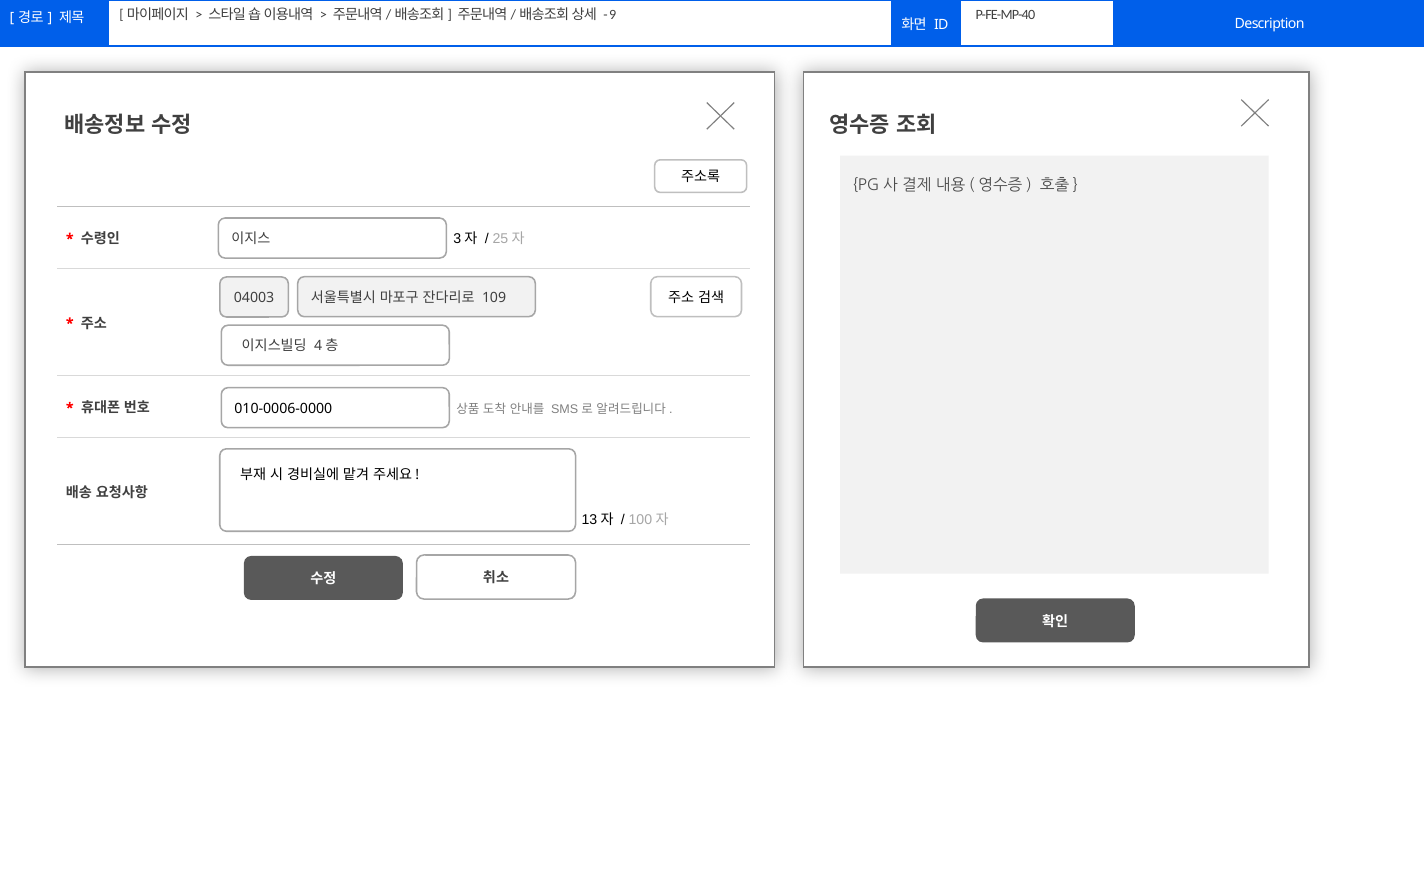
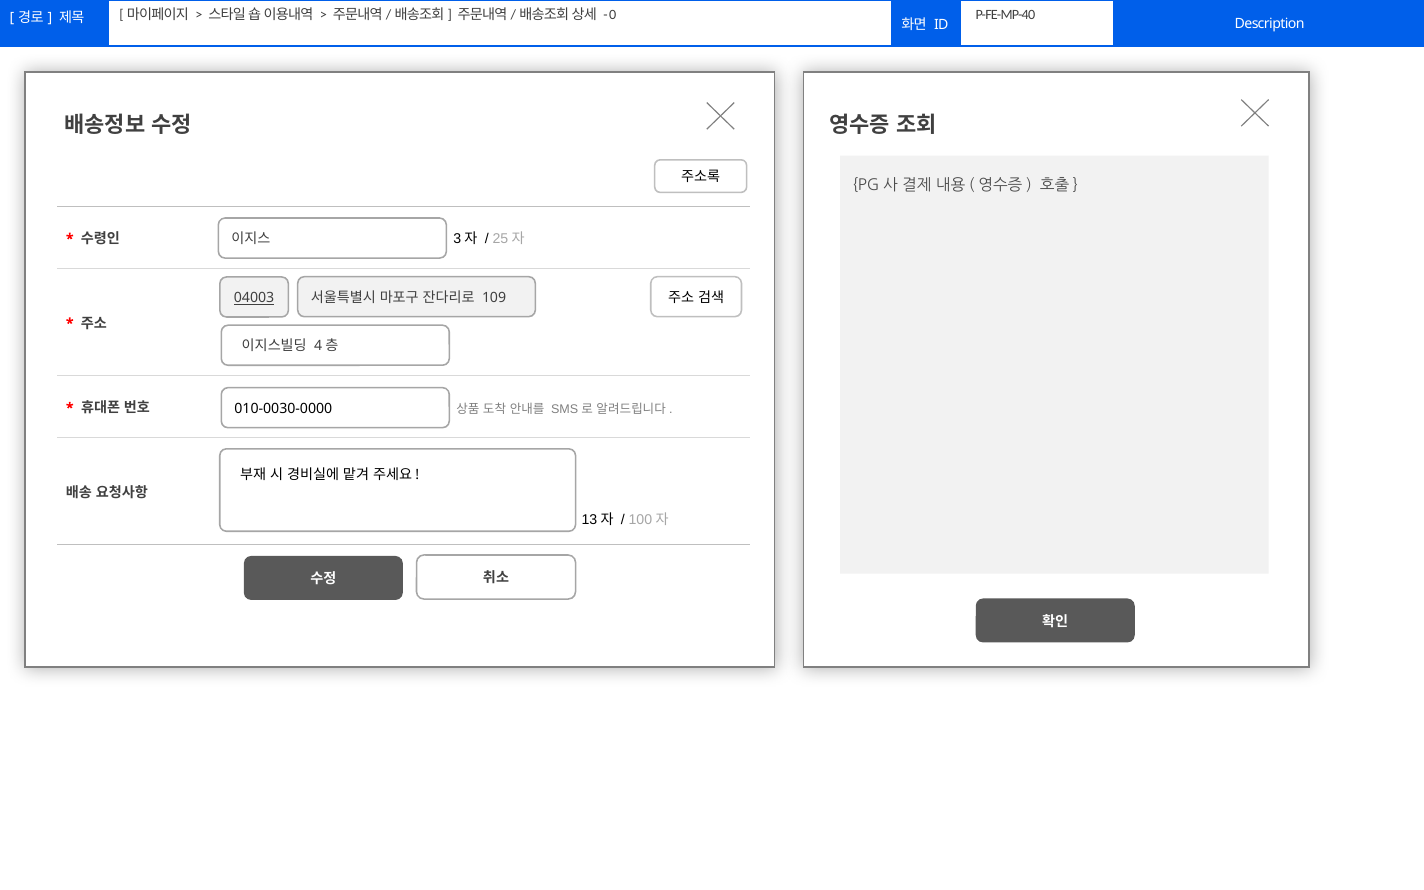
9: 9 -> 0 (613, 14)
04003 underline: none -> present (254, 298)
010-0006-0000: 010-0006-0000 -> 010-0030-0000 (283, 409)
